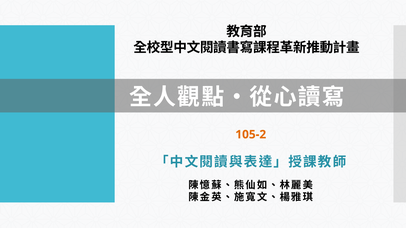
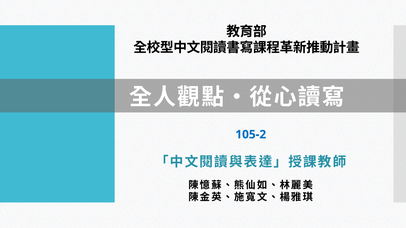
105-2 colour: orange -> blue (251, 135)
